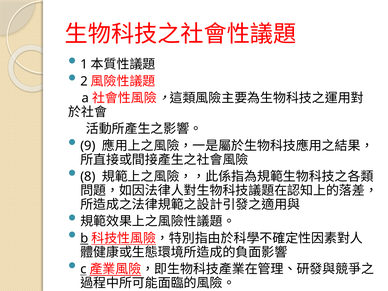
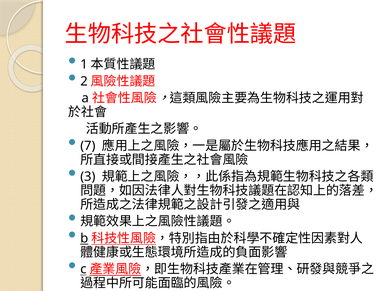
9: 9 -> 7 (88, 146)
8: 8 -> 3 (88, 177)
